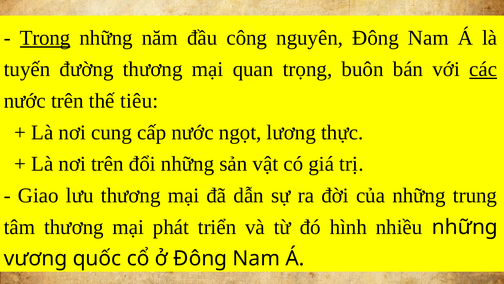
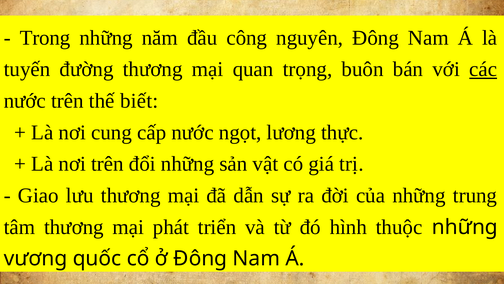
Trong underline: present -> none (45, 38)
tiêu: tiêu -> biết (139, 101)
nhiều: nhiều -> thuộc (399, 227)
